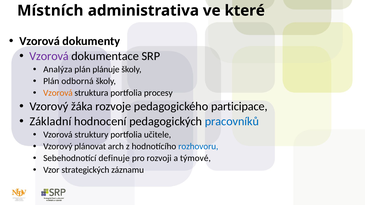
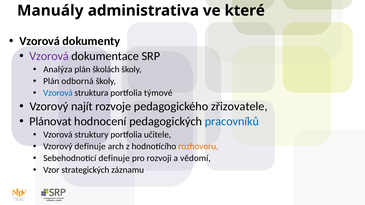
Místních: Místních -> Manuály (50, 11)
plánuje: plánuje -> školách (106, 70)
Vzorová colour: orange -> blue (58, 93)
procesy: procesy -> týmové (158, 93)
žáka: žáka -> najít (82, 106)
participace: participace -> zřizovatele (239, 106)
Základní: Základní -> Plánovat (51, 122)
Vzorový plánovat: plánovat -> definuje (90, 147)
rozhovoru colour: blue -> orange (198, 147)
týmové: týmové -> vědomí (195, 158)
